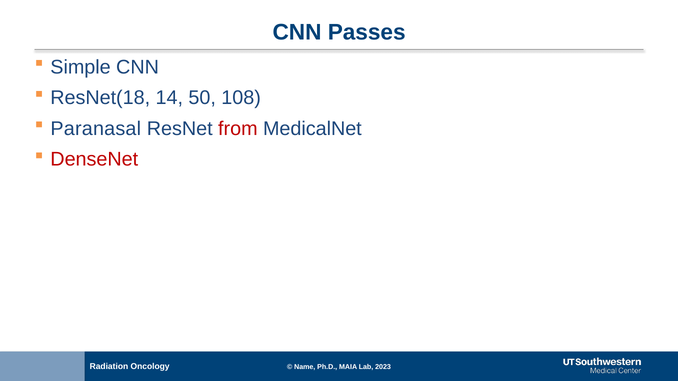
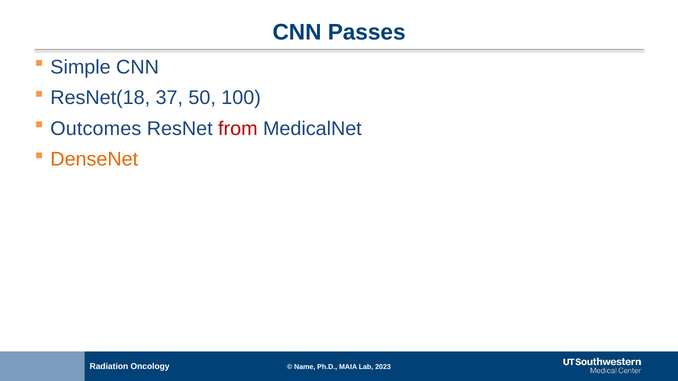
14: 14 -> 37 (169, 98)
108: 108 -> 100 (241, 98)
Paranasal: Paranasal -> Outcomes (96, 129)
DenseNet colour: red -> orange (94, 160)
